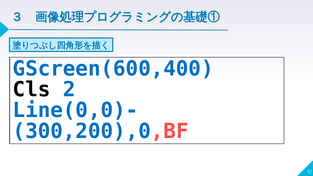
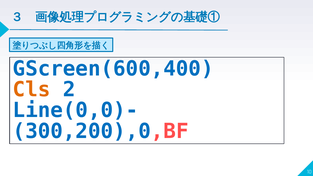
Cls colour: black -> orange (32, 90)
